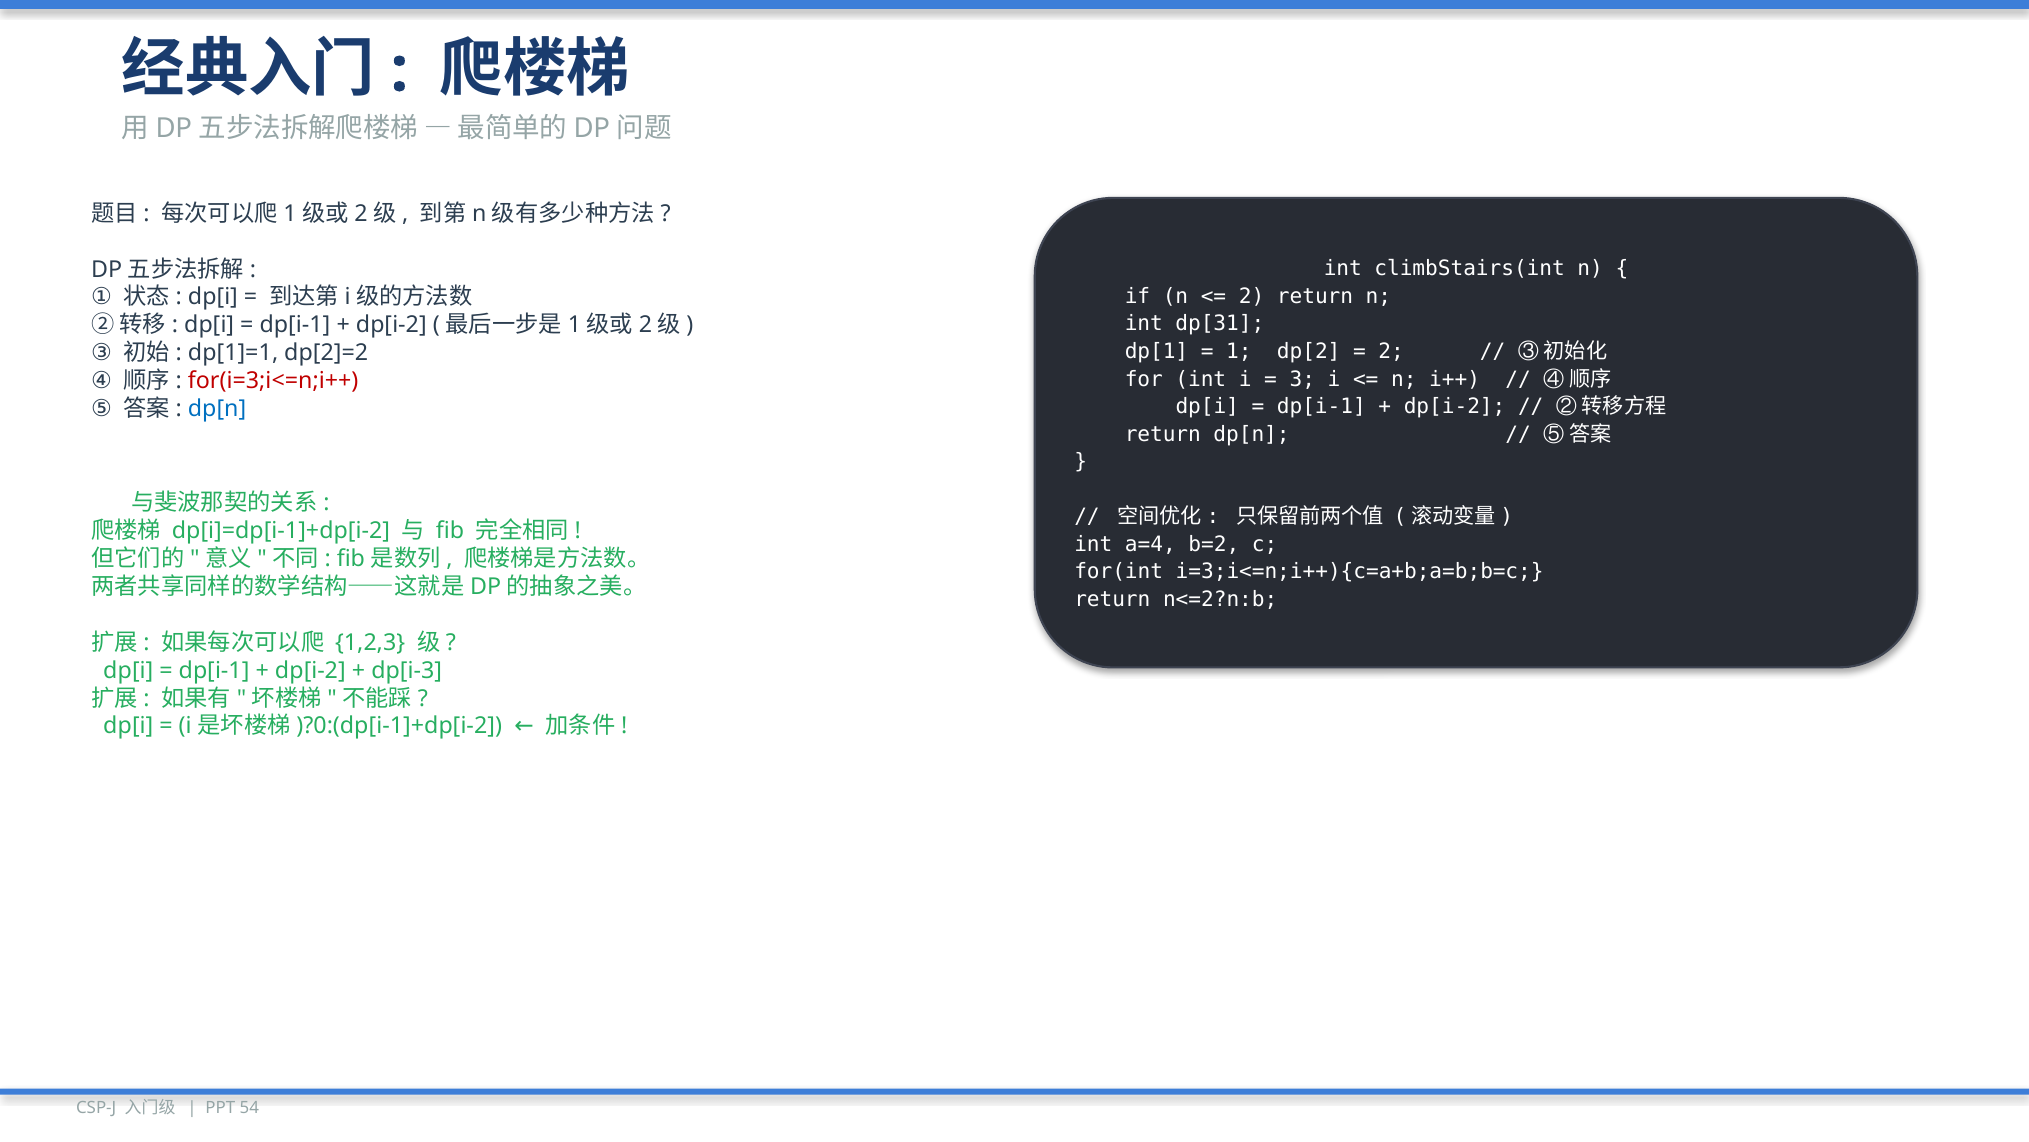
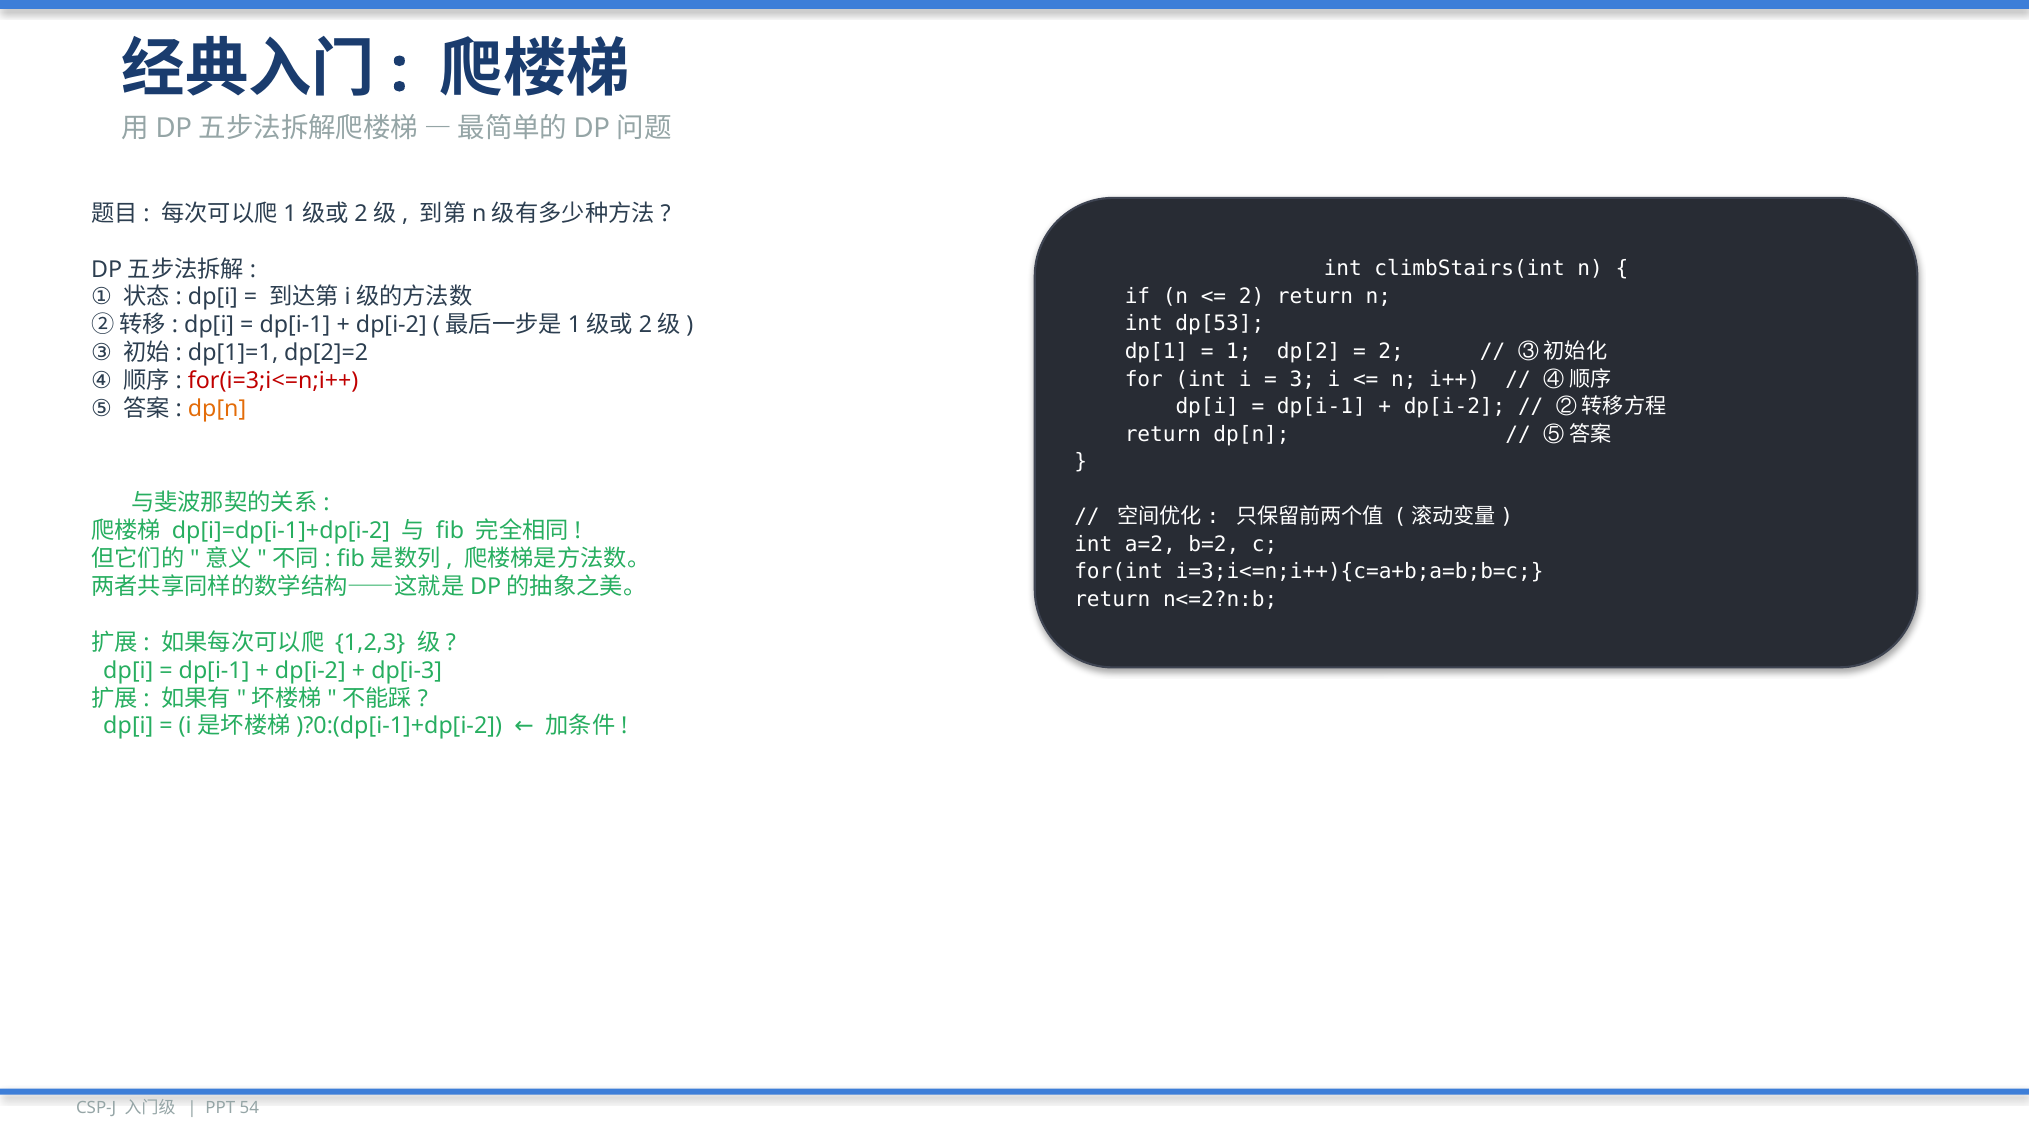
dp[31: dp[31 -> dp[53 (1220, 324)
dp[n colour: blue -> orange (217, 409)
a=4: a=4 -> a=2 (1150, 544)
